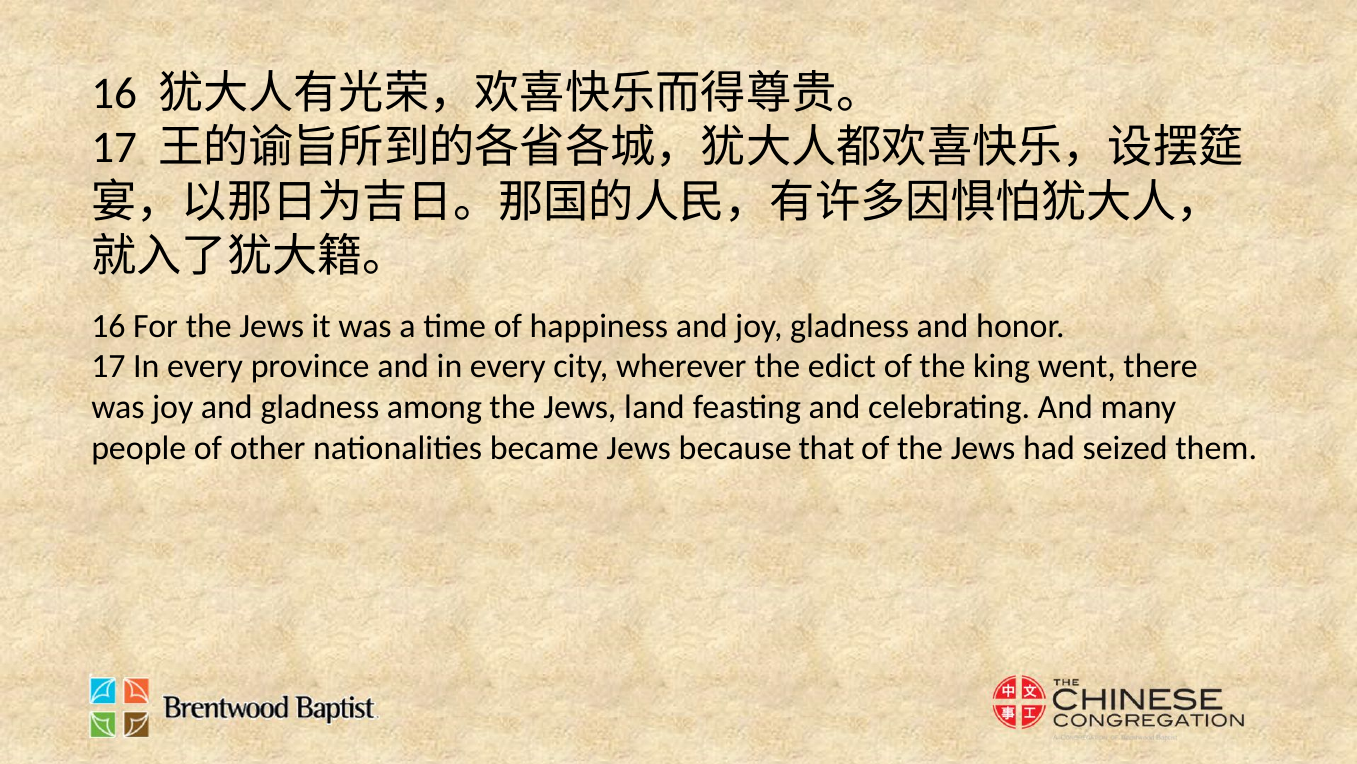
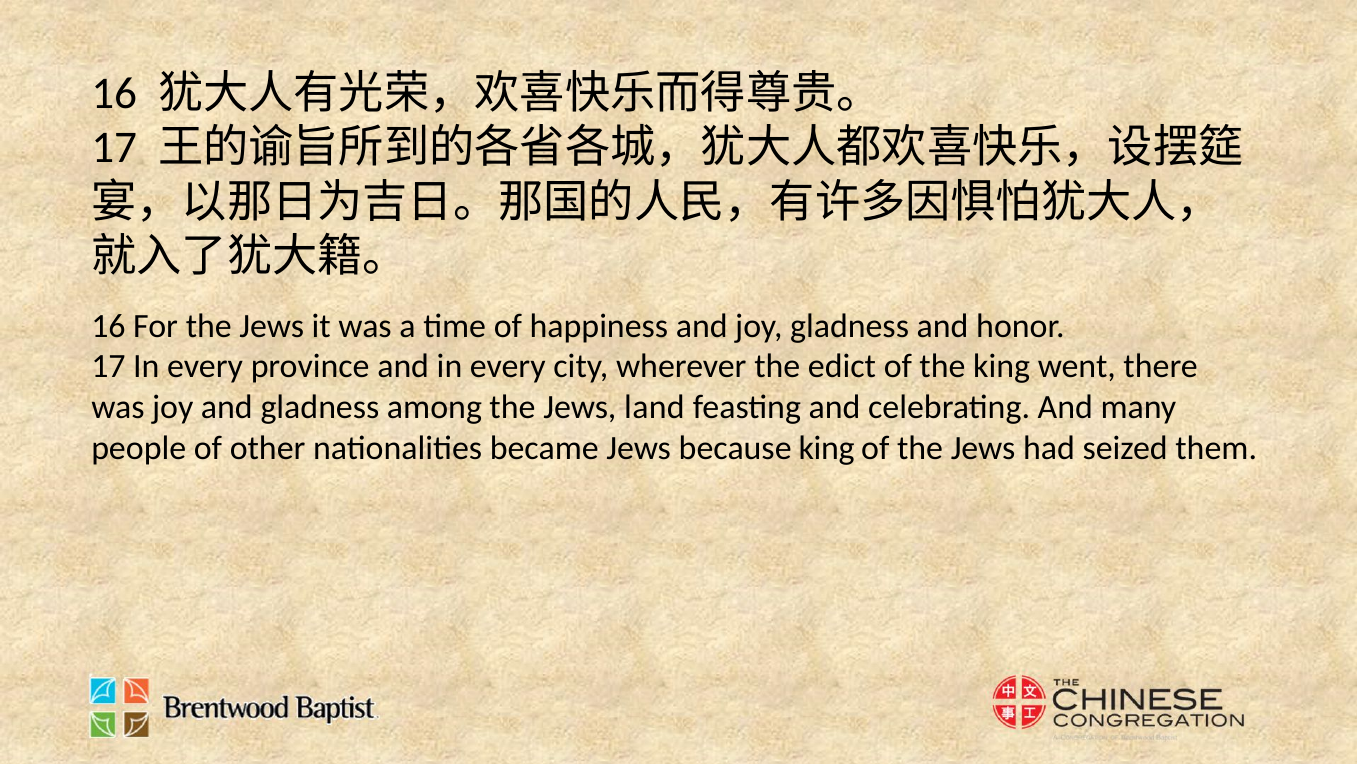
because that: that -> king (827, 448)
